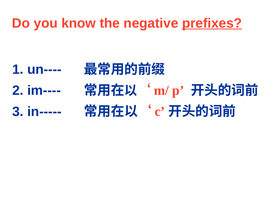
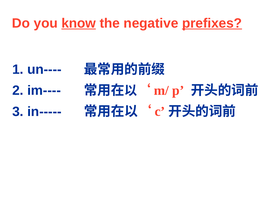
know underline: none -> present (79, 23)
